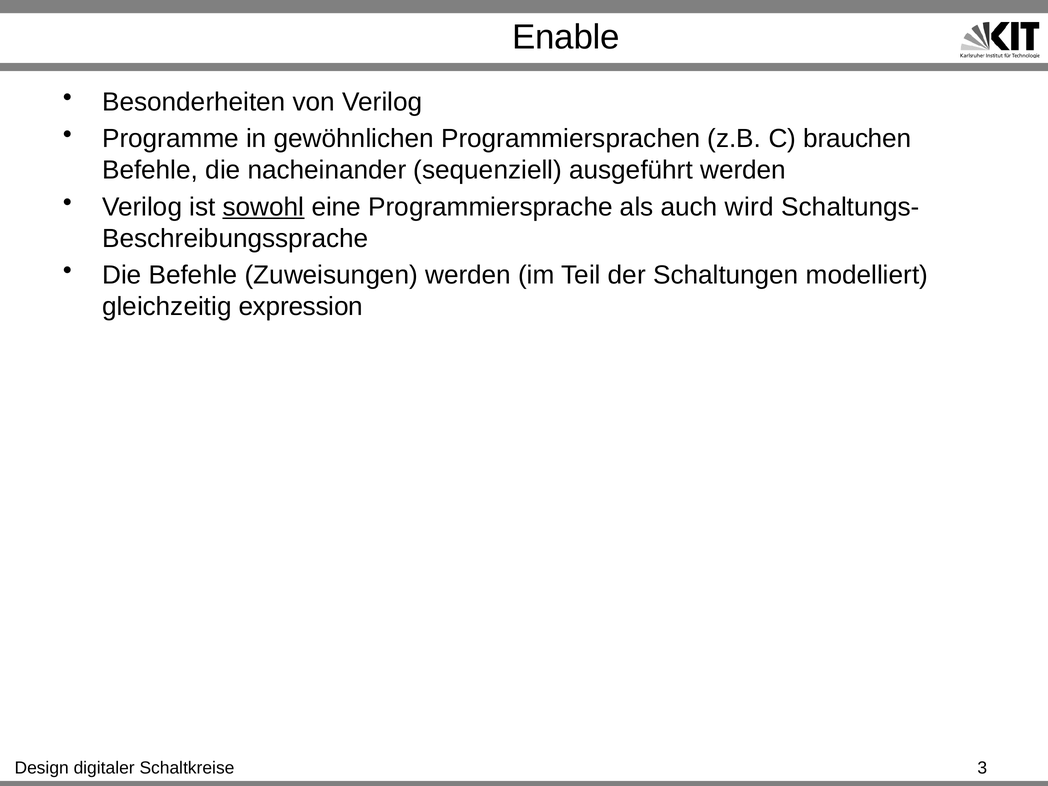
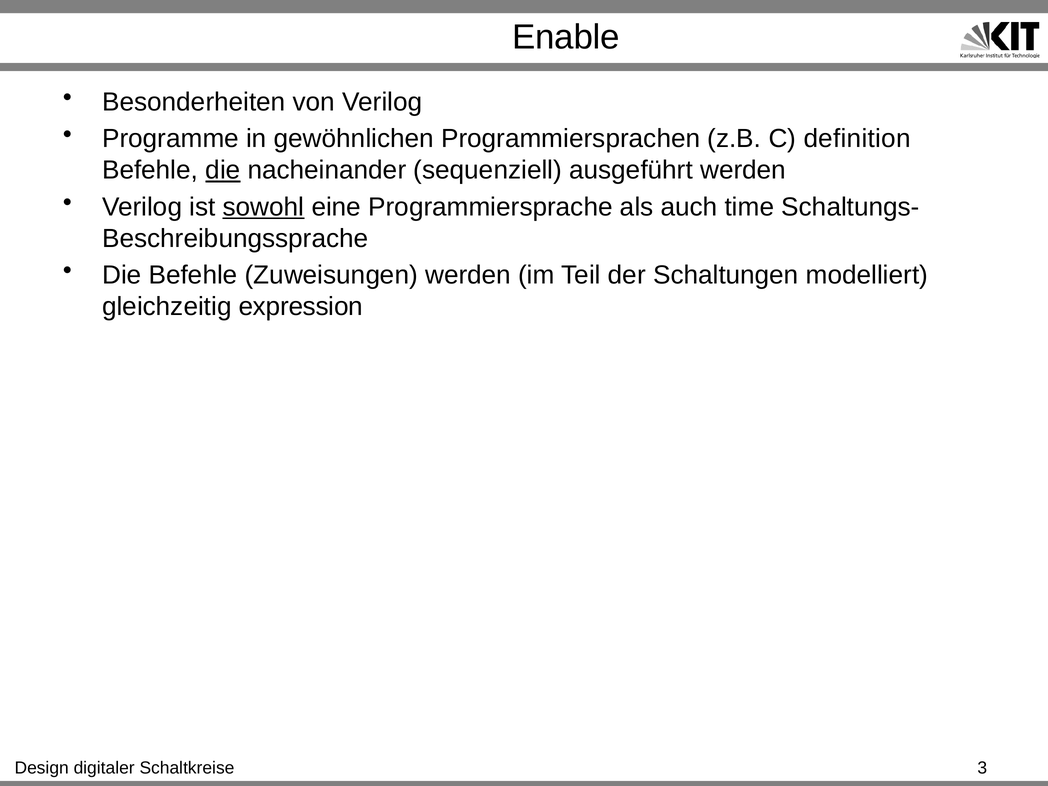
brauchen: brauchen -> definition (857, 139)
die underline: none -> present (223, 170)
wird: wird -> time (749, 207)
